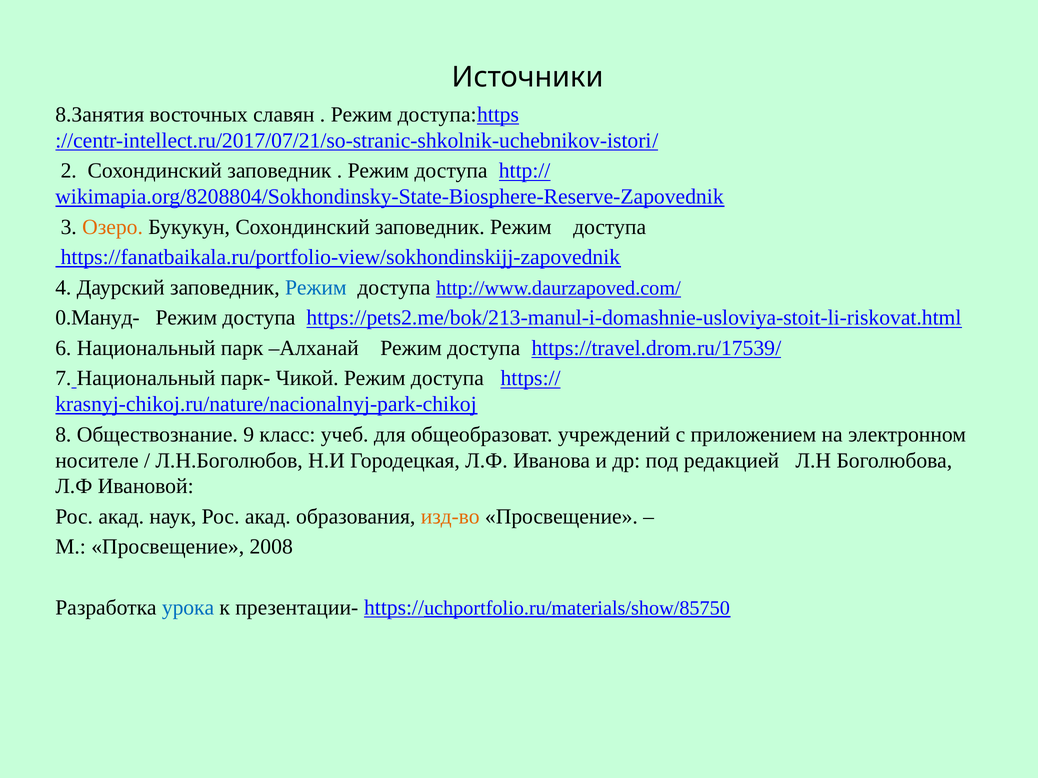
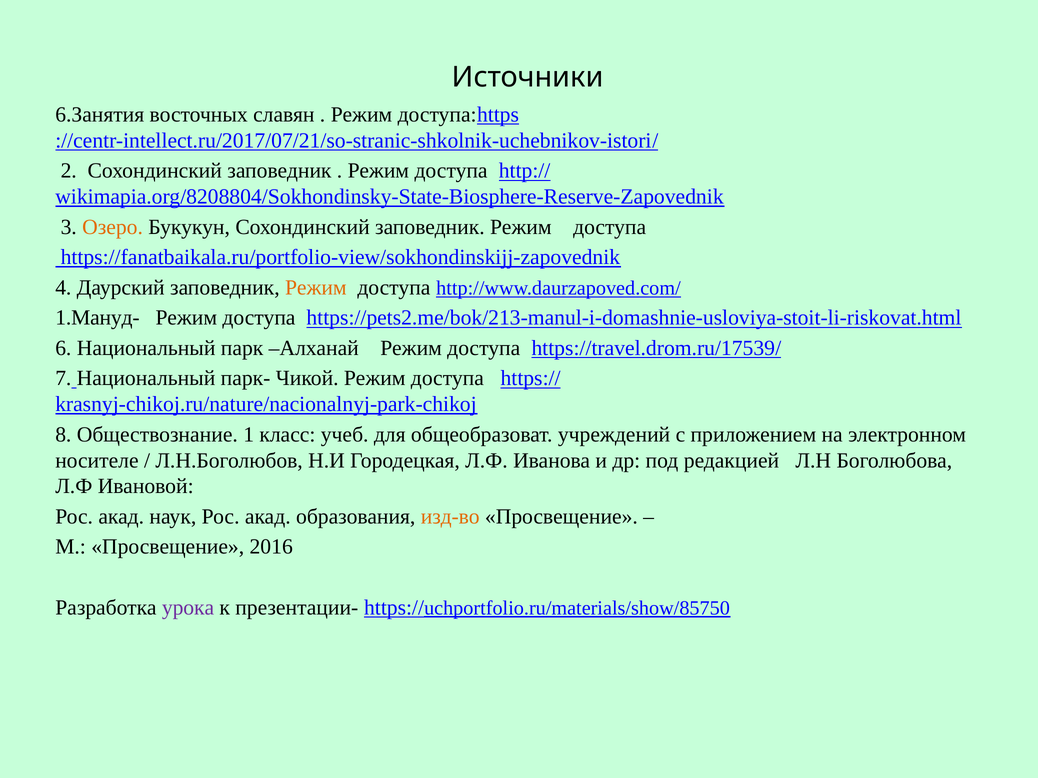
8.Занятия: 8.Занятия -> 6.Занятия (100, 115)
Режим colour: blue -> orange (316, 288)
0.Мануд-: 0.Мануд- -> 1.Мануд- (97, 318)
9: 9 -> 1 (249, 435)
2008: 2008 -> 2016 (271, 547)
урока colour: blue -> purple (188, 608)
